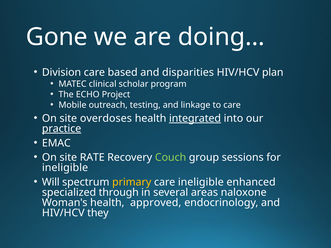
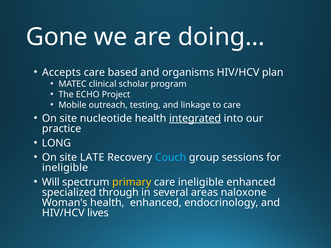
Division: Division -> Accepts (61, 72)
disparities: disparities -> organisms (188, 72)
overdoses: overdoses -> nucleotide (106, 119)
practice underline: present -> none (62, 129)
EMAC: EMAC -> LONG (56, 143)
RATE: RATE -> LATE (92, 158)
Couch colour: light green -> light blue (171, 158)
health approved: approved -> enhanced (156, 203)
they: they -> lives (98, 213)
